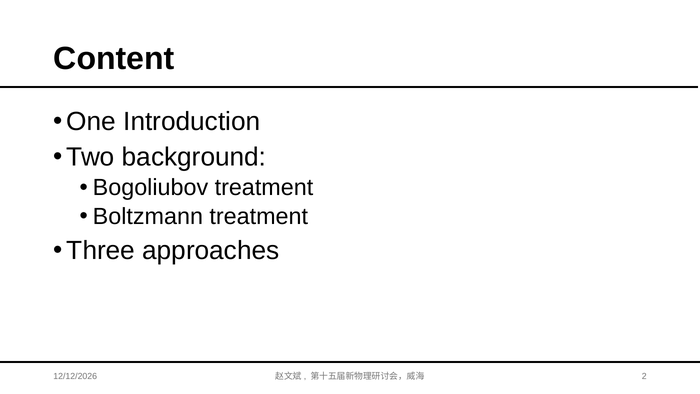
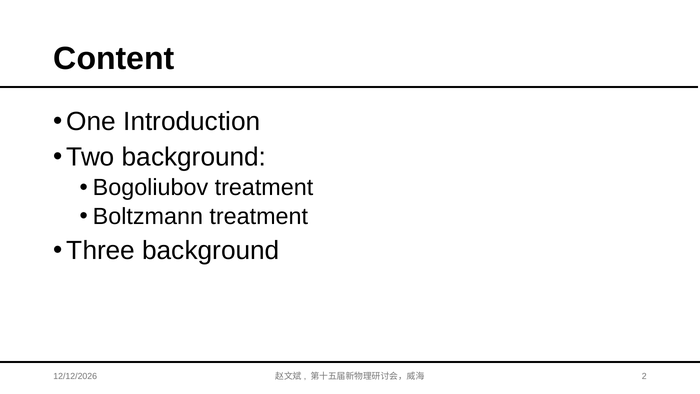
Three approaches: approaches -> background (211, 250)
